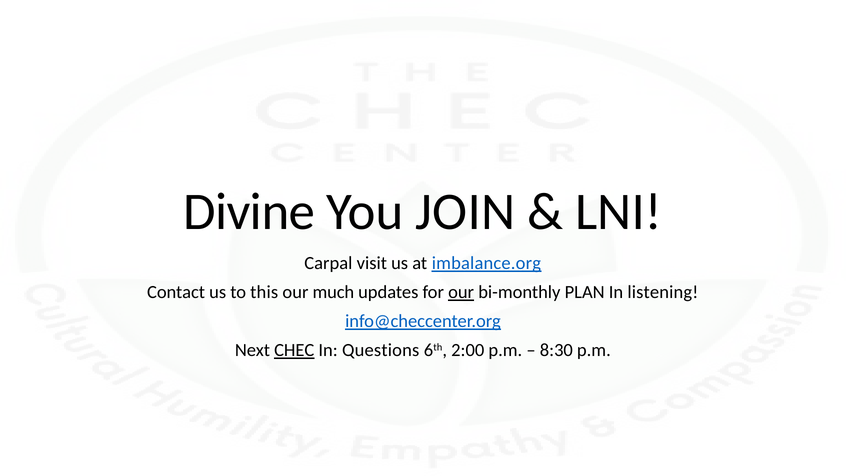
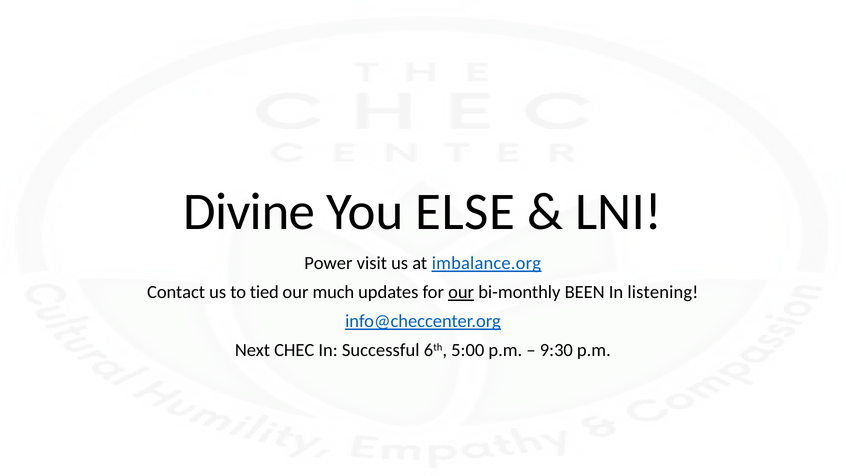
JOIN: JOIN -> ELSE (465, 211)
Carpal: Carpal -> Power (328, 263)
this: this -> tied (264, 292)
PLAN: PLAN -> BEEN (585, 292)
CHEC underline: present -> none (294, 350)
Questions: Questions -> Successful (381, 350)
2:00: 2:00 -> 5:00 (468, 350)
8:30: 8:30 -> 9:30 (556, 350)
